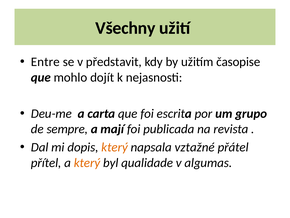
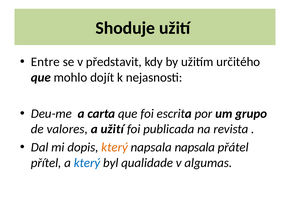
Všechny: Všechny -> Shoduje (125, 28)
časopise: časopise -> určitého (238, 62)
sempre: sempre -> valores (67, 129)
a mají: mají -> užití (112, 129)
napsala vztažné: vztažné -> napsala (195, 147)
který colour: orange -> blue (87, 162)
